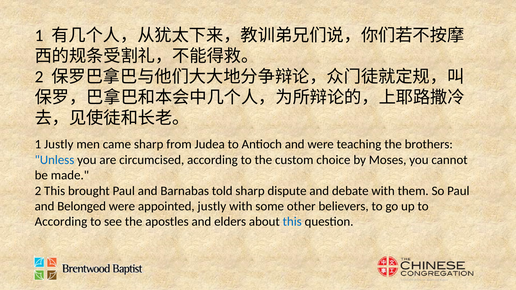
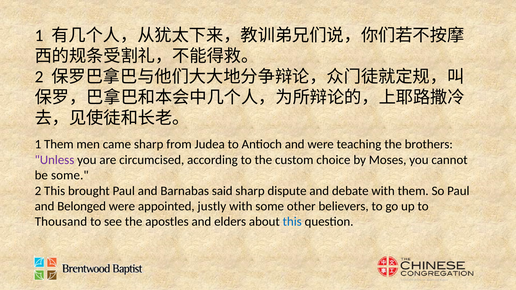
1 Justly: Justly -> Them (59, 145)
Unless colour: blue -> purple (55, 160)
be made: made -> some (70, 175)
told: told -> said (222, 191)
According: According -> Thousand (61, 222)
